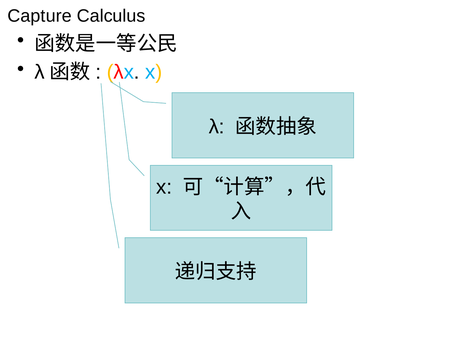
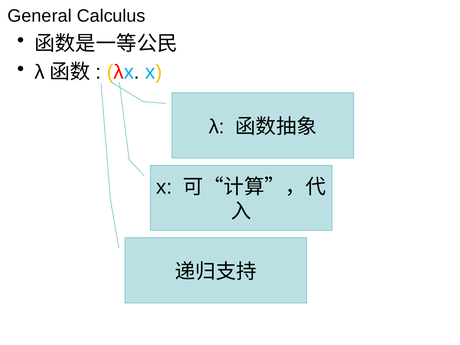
Capture: Capture -> General (40, 16)
